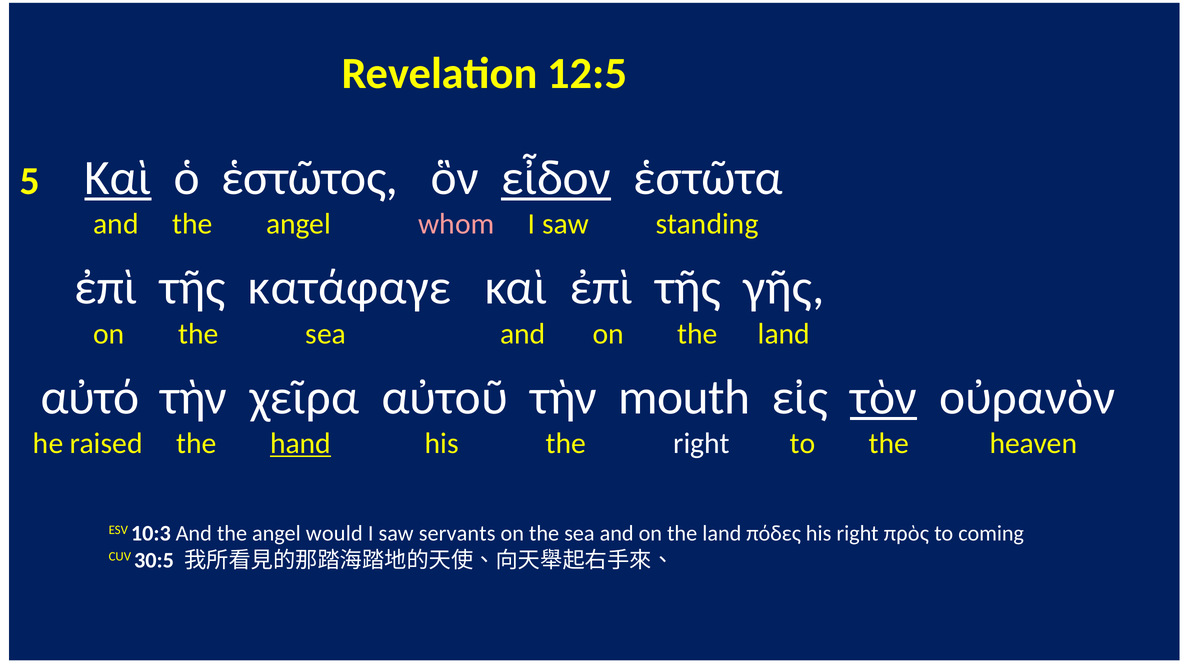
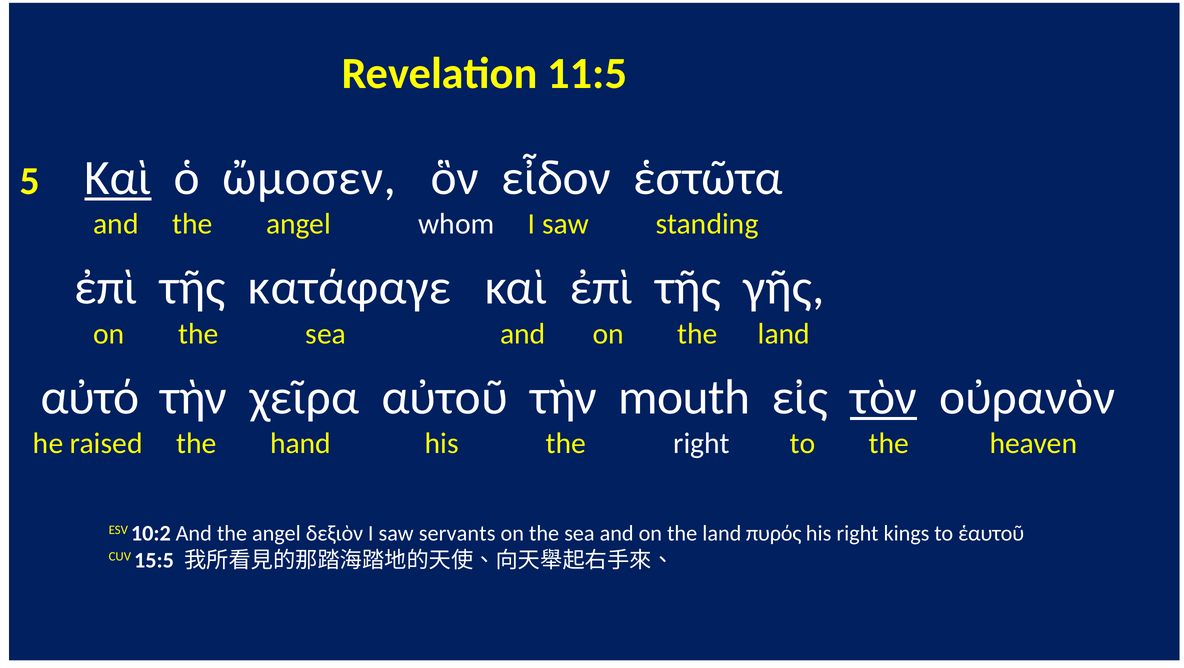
12:5: 12:5 -> 11:5 (587, 74)
ἑστῶτος: ἑστῶτος -> ὤμοσεν (309, 178)
εἶδον underline: present -> none (556, 178)
whom colour: pink -> white (456, 224)
hand underline: present -> none (300, 443)
10:3: 10:3 -> 10:2 (151, 533)
would: would -> δεξιὸν (334, 533)
πόδες: πόδες -> πυρός (774, 533)
πρὸς: πρὸς -> kings (907, 533)
coming: coming -> ἑαυτοῦ (991, 533)
30:5: 30:5 -> 15:5 (154, 560)
